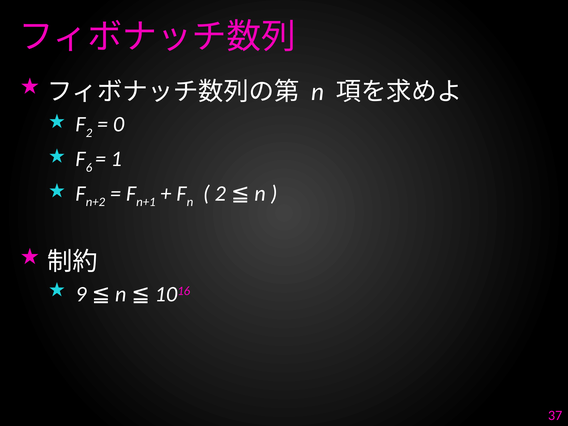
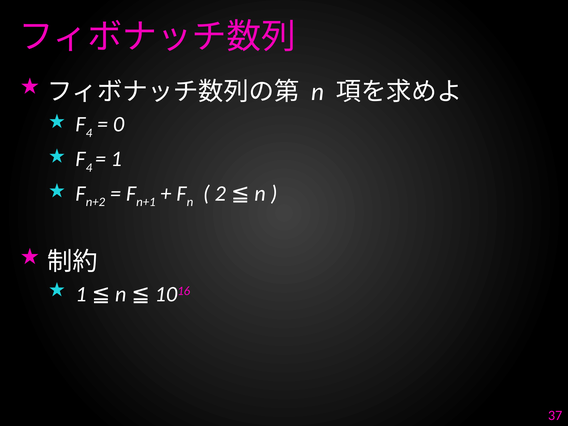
2: 2 -> 4 (89, 133)
6: 6 -> 4 (89, 167)
9: 9 -> 1 (81, 294)
